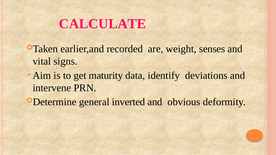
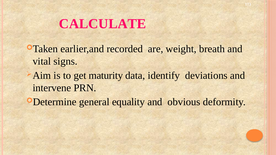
senses: senses -> breath (212, 49)
inverted: inverted -> equality (128, 102)
